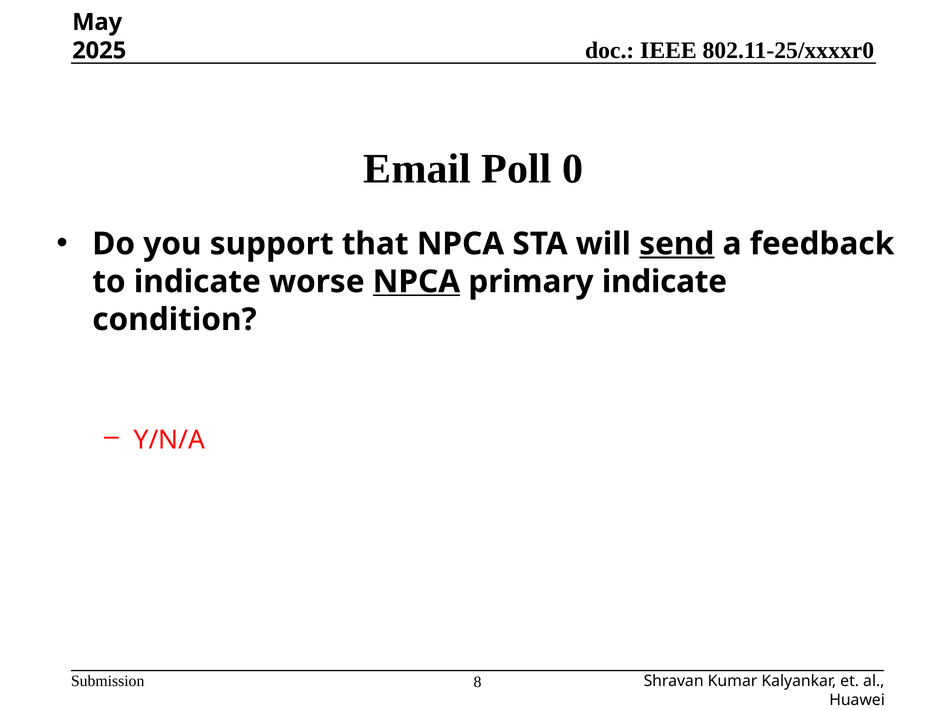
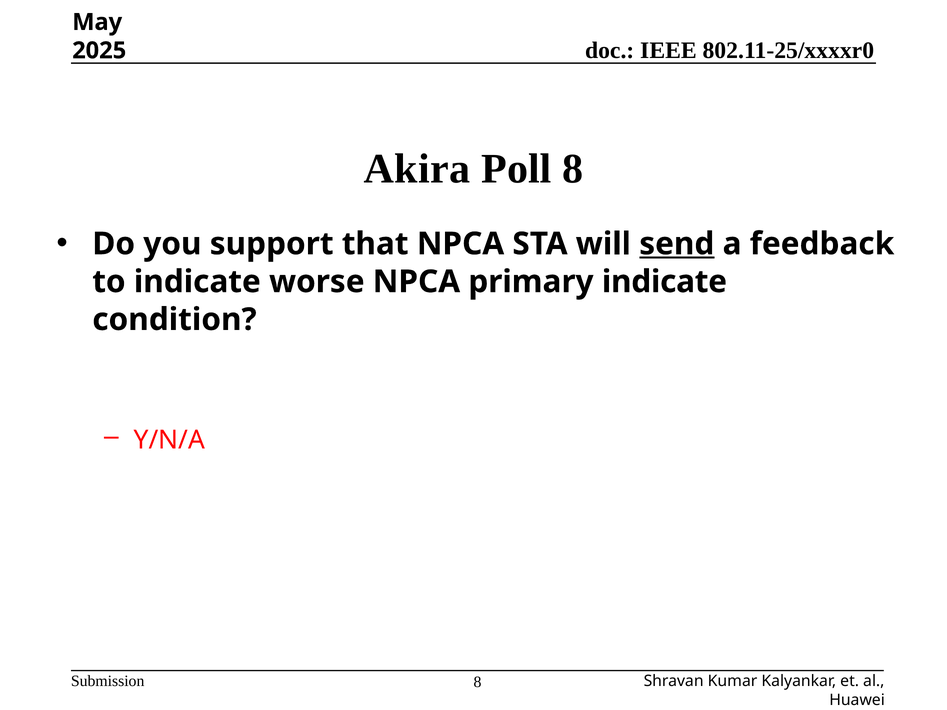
Email: Email -> Akira (417, 169)
Poll 0: 0 -> 8 (573, 169)
NPCA underline: present -> none (416, 282)
